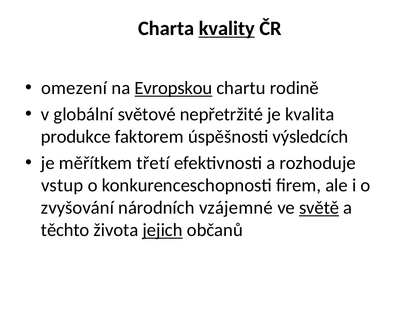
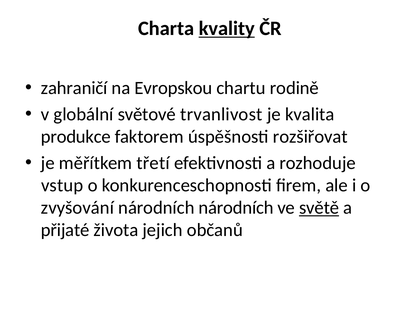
omezení: omezení -> zahraničí (74, 88)
Evropskou underline: present -> none (173, 88)
nepřetržité: nepřetržité -> trvanlivost (221, 114)
výsledcích: výsledcích -> rozšiřovat (310, 137)
národních vzájemné: vzájemné -> národních (236, 208)
těchto: těchto -> přijaté (65, 230)
jejich underline: present -> none (163, 230)
